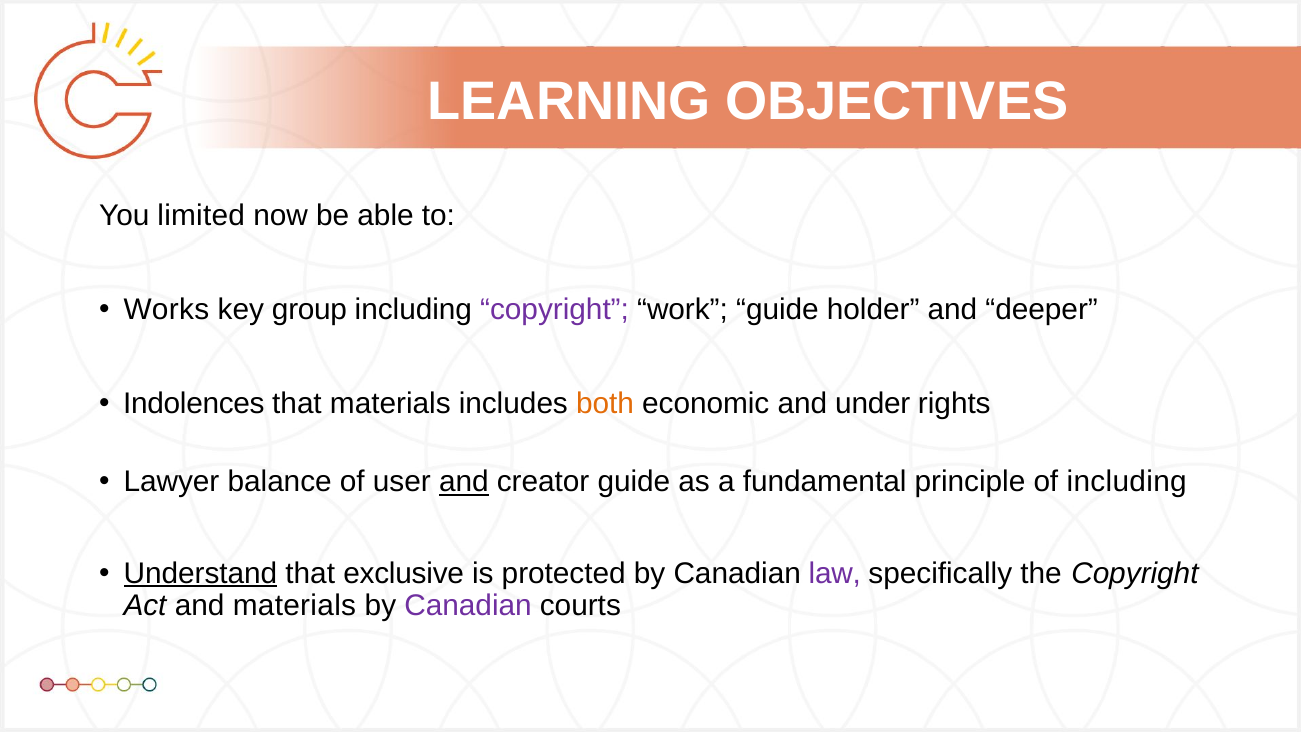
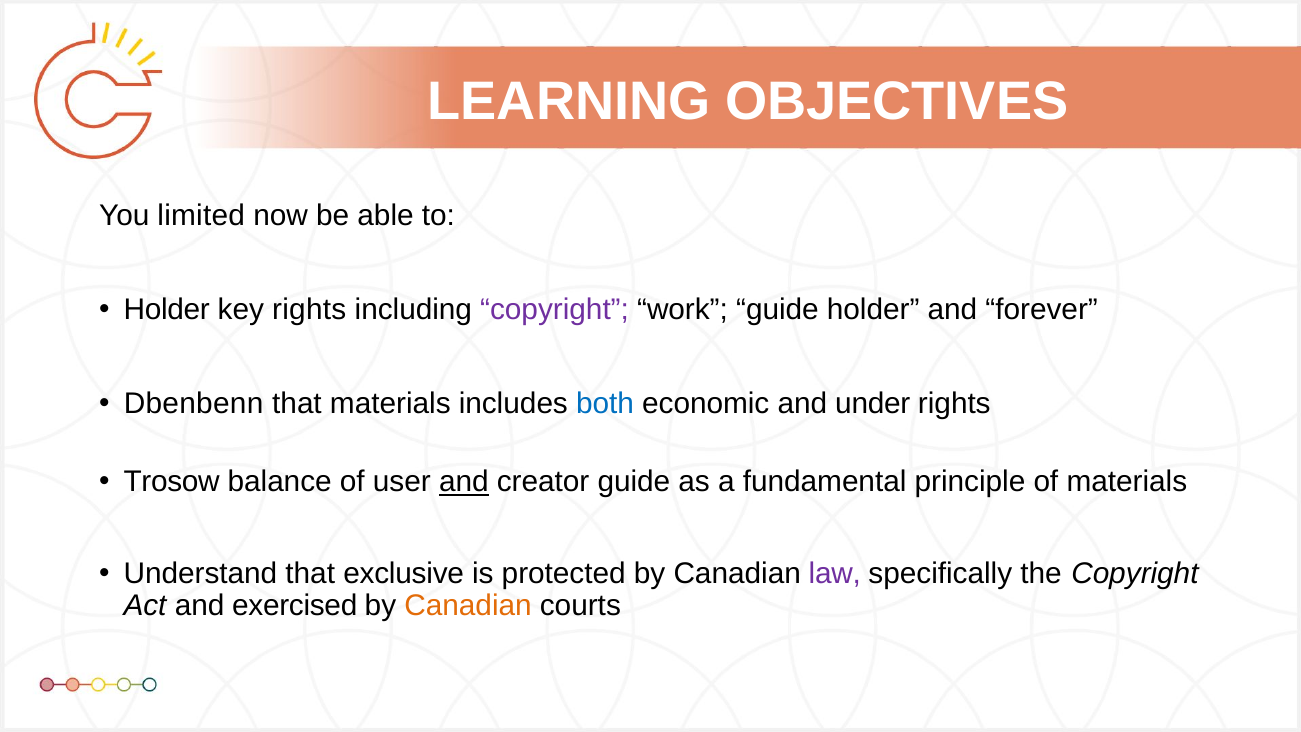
Works: Works -> Holder (167, 310)
key group: group -> rights (309, 310)
deeper: deeper -> forever (1042, 310)
Indolences: Indolences -> Dbenbenn (194, 404)
both colour: orange -> blue (605, 404)
Lawyer: Lawyer -> Trosow (172, 482)
of including: including -> materials (1127, 482)
Understand underline: present -> none (200, 573)
and materials: materials -> exercised (295, 605)
Canadian colour: purple -> orange (468, 605)
